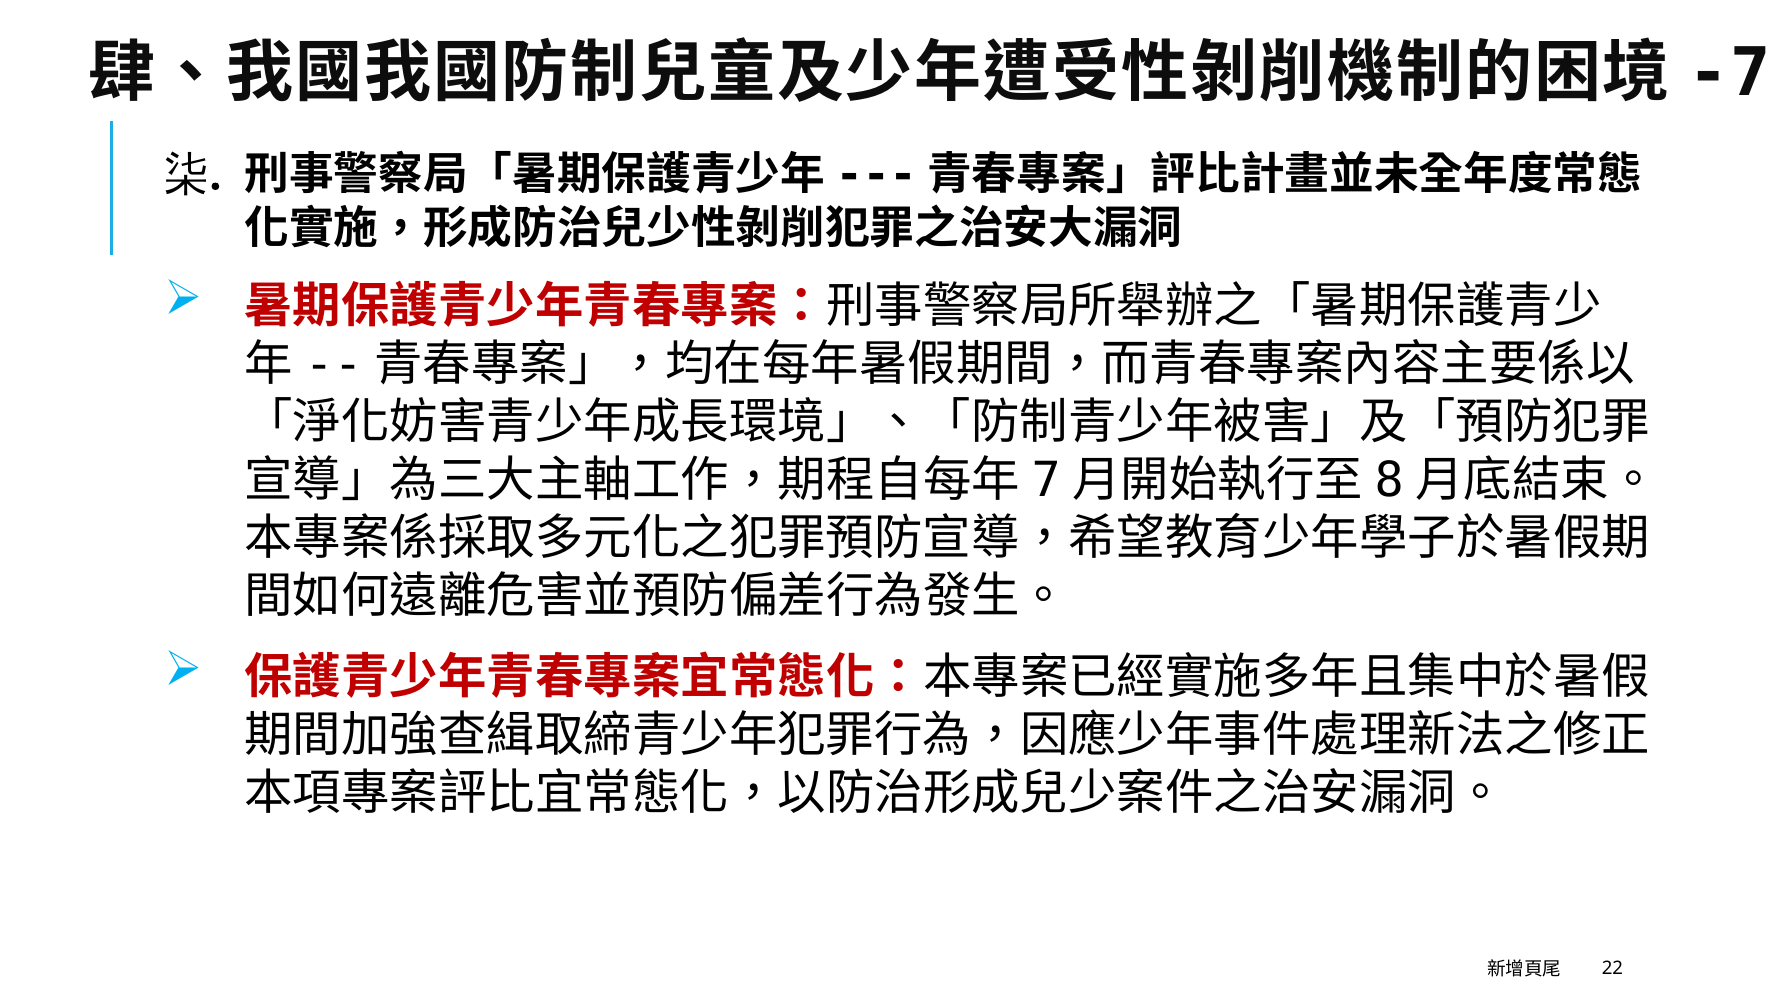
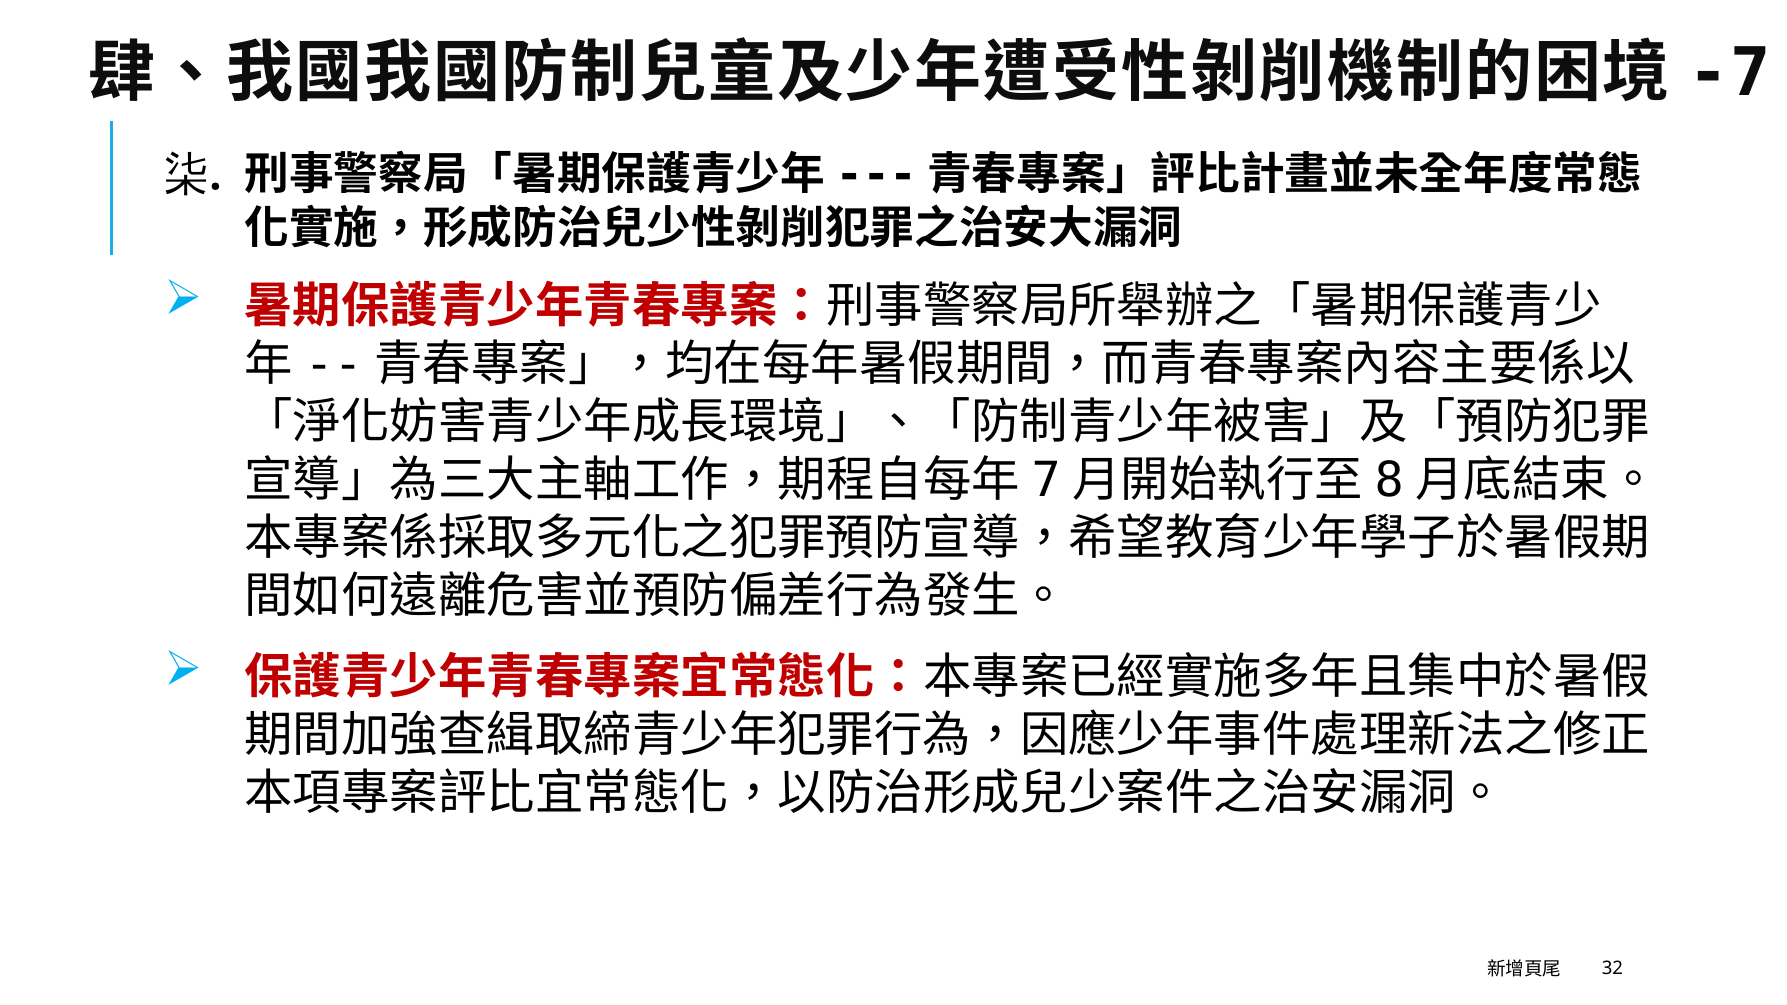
22: 22 -> 32 (1612, 968)
